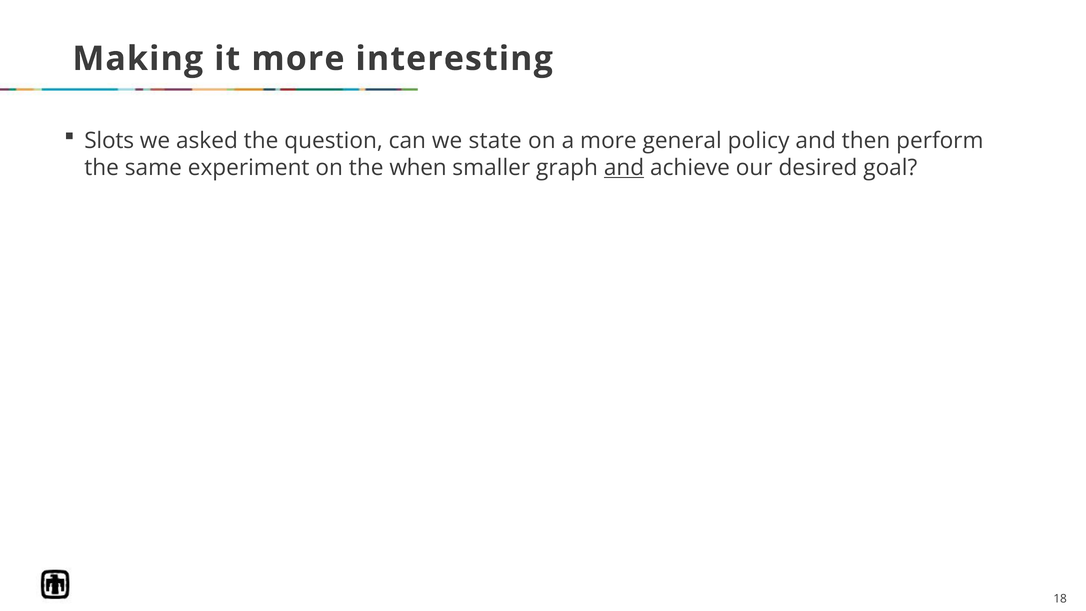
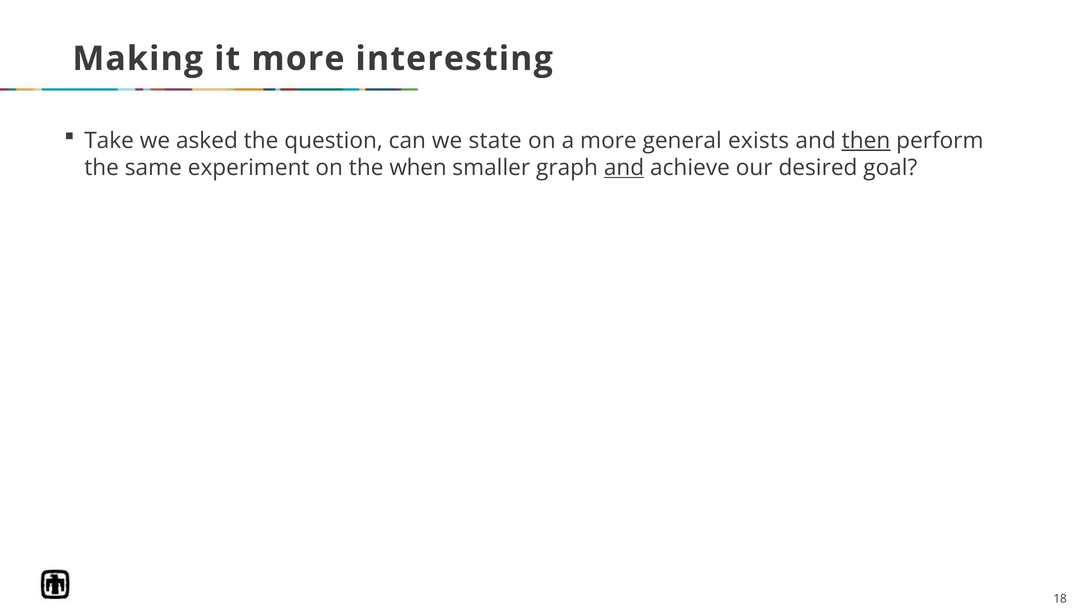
Slots: Slots -> Take (109, 141)
policy: policy -> exists (759, 141)
then underline: none -> present (866, 141)
